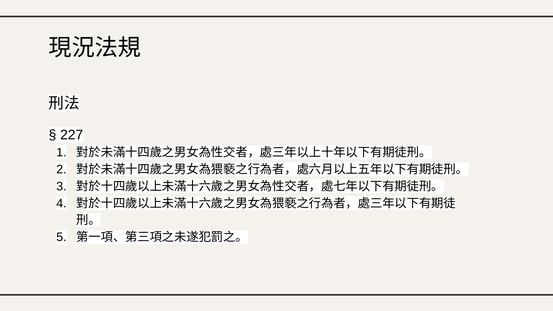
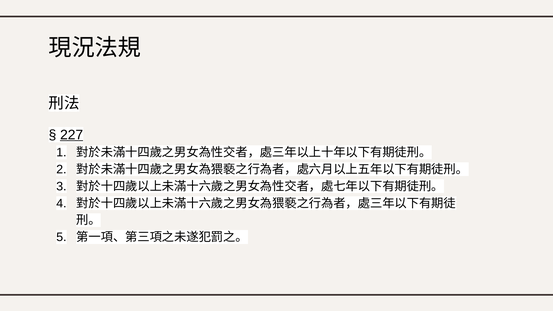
227 underline: none -> present (72, 135)
